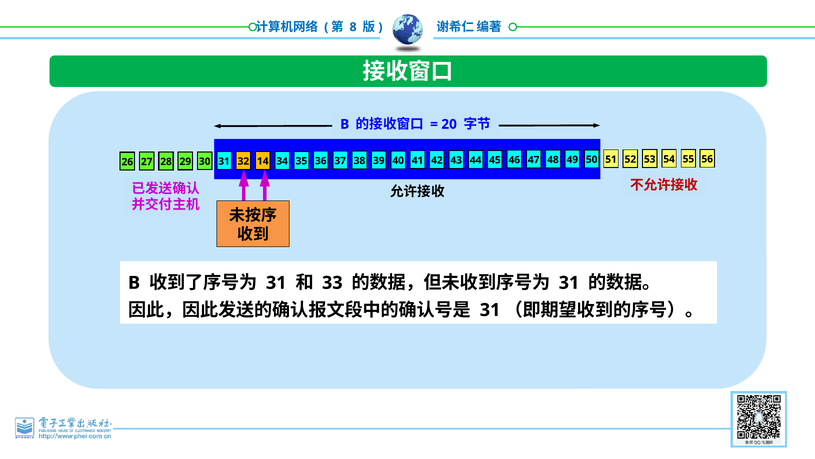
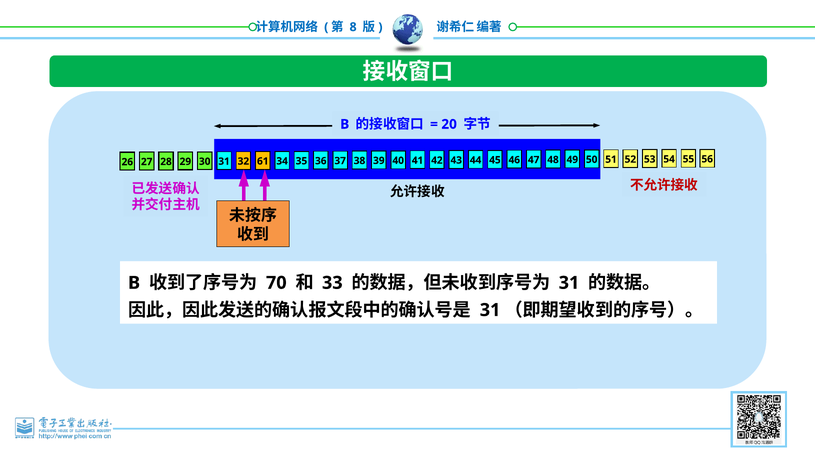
14: 14 -> 61 (263, 161)
31: 31 -> 70 (276, 283)
